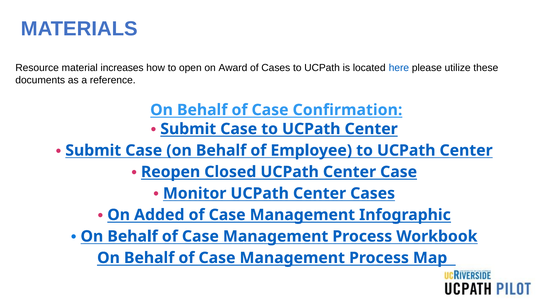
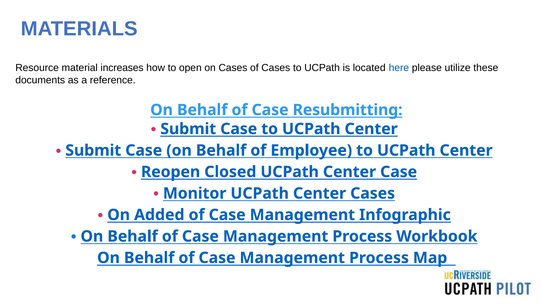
on Award: Award -> Cases (233, 68)
Confirmation: Confirmation -> Resubmitting (348, 110)
